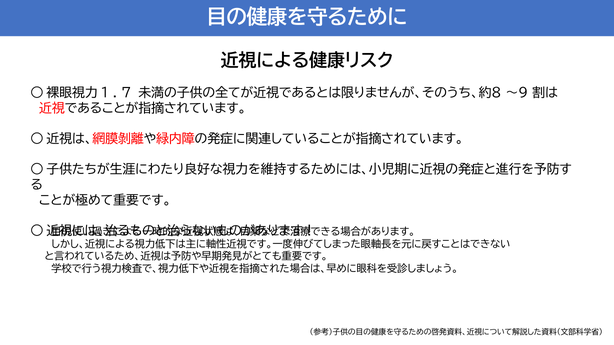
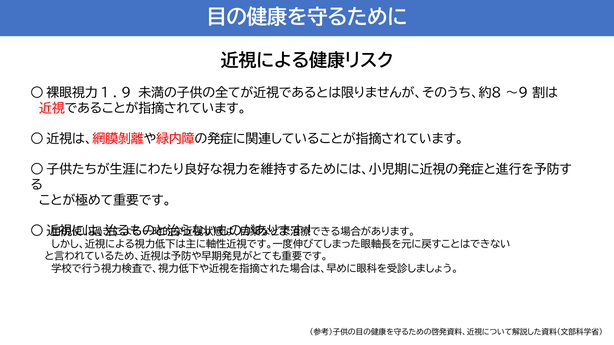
7: 7 -> 9 (126, 93)
